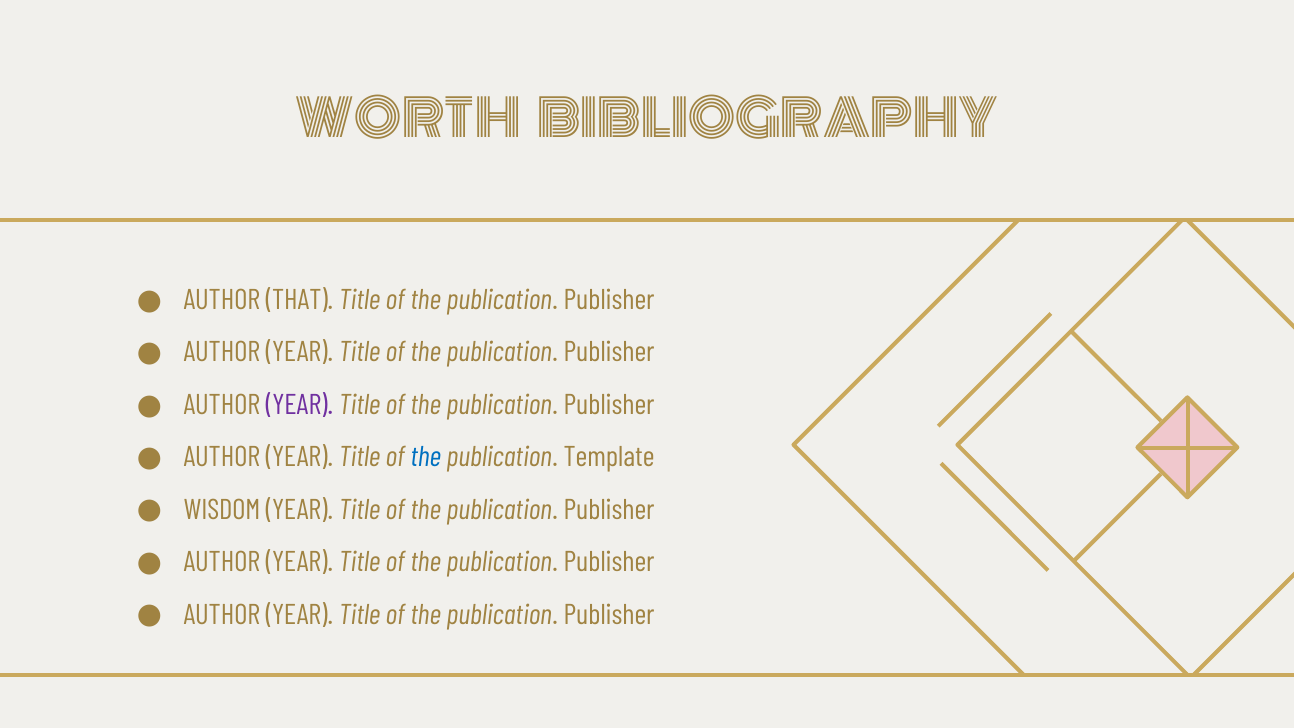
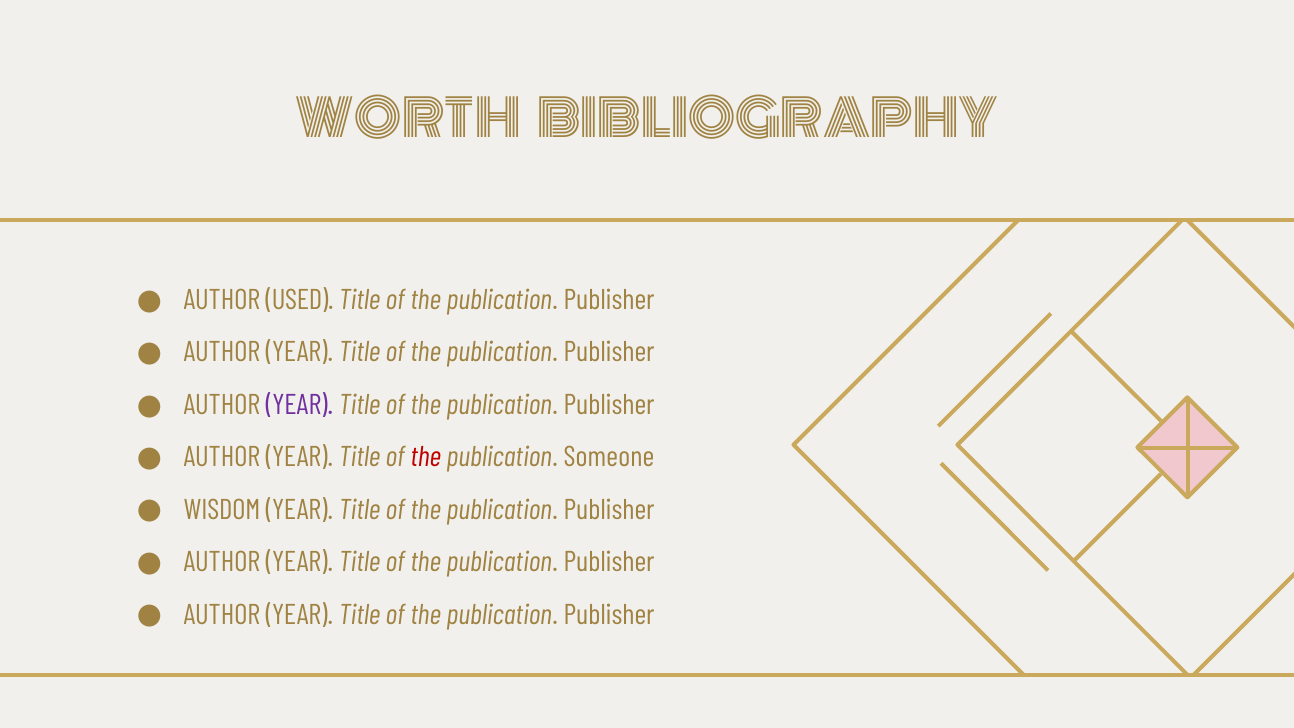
THAT: THAT -> USED (300, 300)
the colour: blue -> red (426, 457)
Template: Template -> Someone (609, 457)
